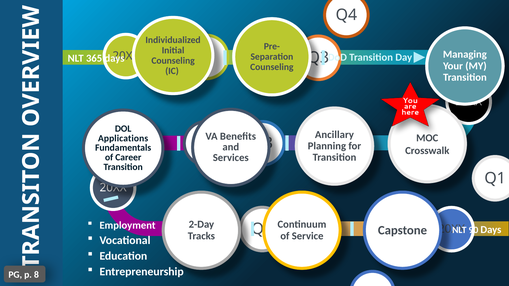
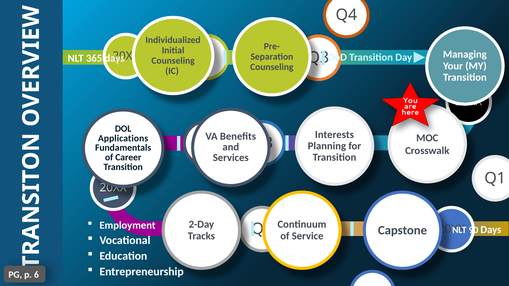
Ancillary: Ancillary -> Interests (334, 135)
8: 8 -> 6 (36, 275)
